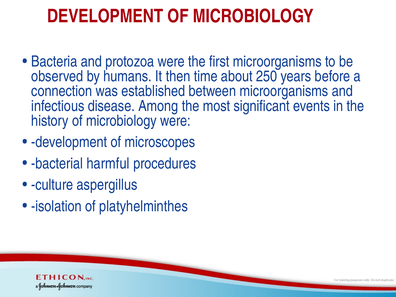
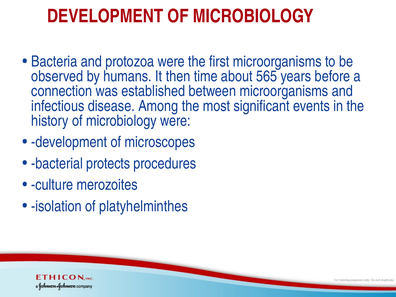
250: 250 -> 565 (267, 76)
harmful: harmful -> protects (108, 164)
aspergillus: aspergillus -> merozoites (107, 185)
